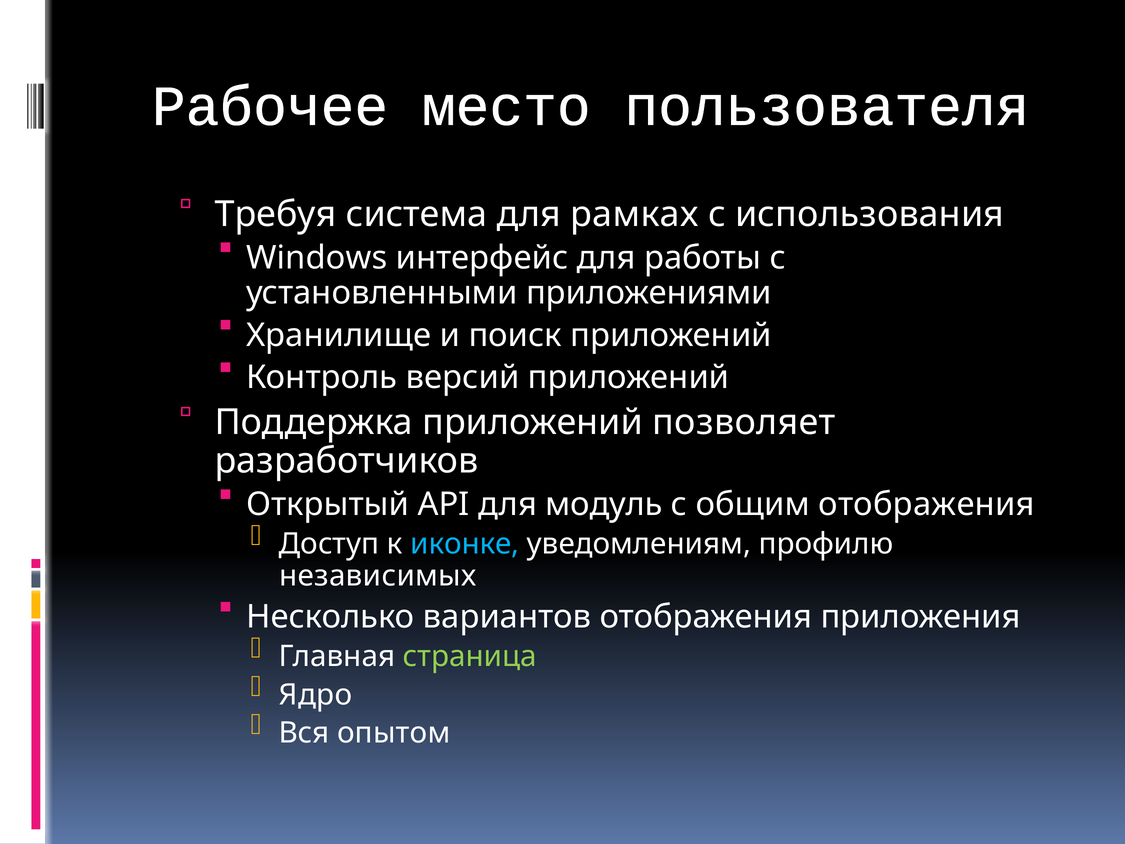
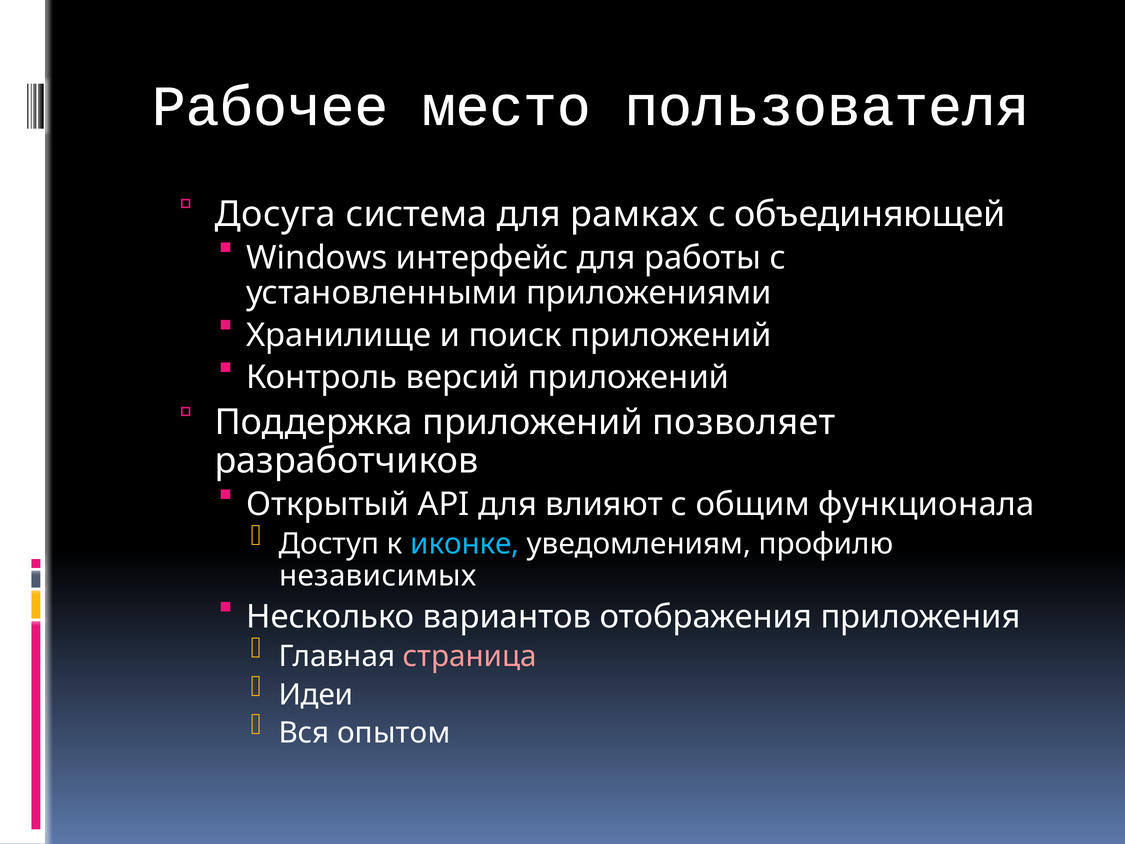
Требуя: Требуя -> Досуга (275, 214)
использования: использования -> объединяющей (870, 214)
модуль: модуль -> влияют (604, 504)
общим отображения: отображения -> функционала (927, 504)
страница colour: light green -> pink (470, 656)
Ядро: Ядро -> Идеи (316, 695)
